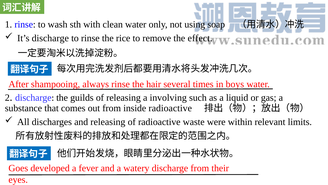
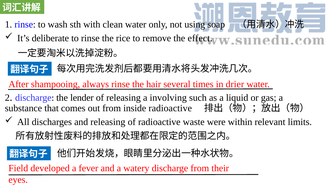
It’s discharge: discharge -> deliberate (50, 38)
boys: boys -> drier (235, 84)
guilds: guilds -> lender (82, 97)
Goes: Goes -> Field (18, 168)
